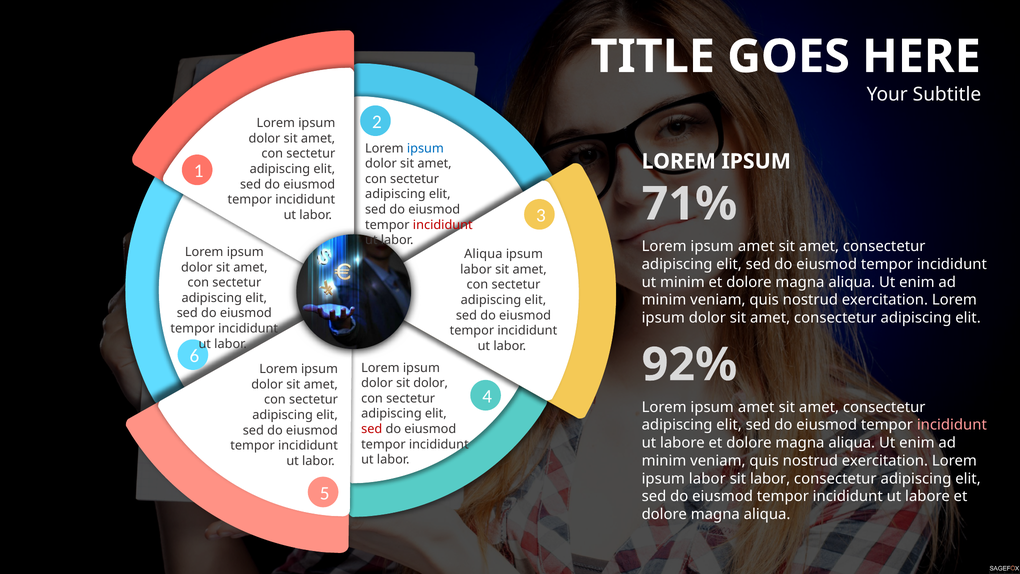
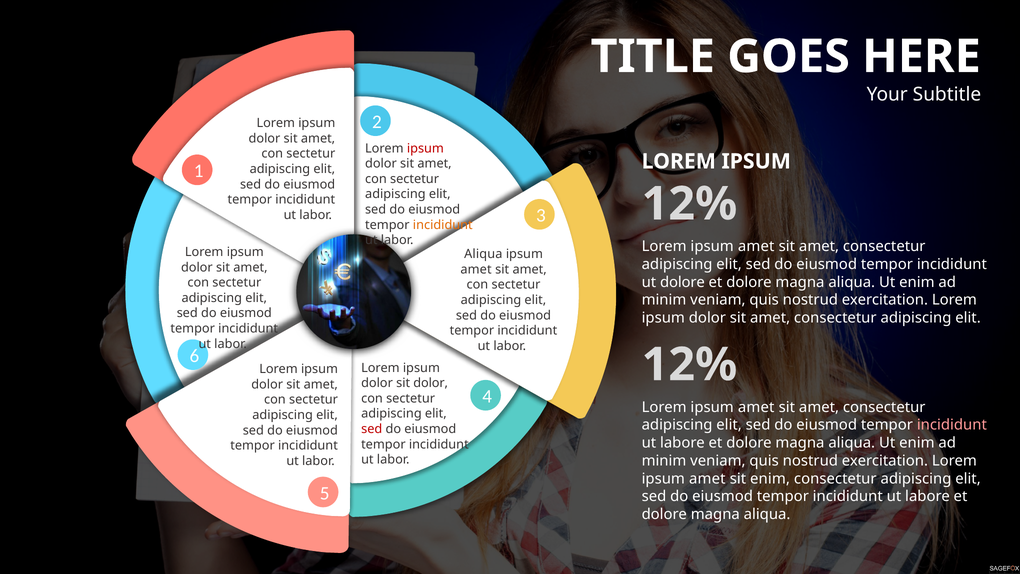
ipsum colour: blue -> red (425, 148)
71%: 71% -> 12% (689, 204)
incididunt colour: red -> orange (443, 225)
labor: labor -> amet (476, 269)
ut minim: minim -> dolore (682, 282)
92%: 92% -> 12% (689, 365)
labor: labor -> amet (707, 478)
sit labor: labor -> enim (770, 478)
